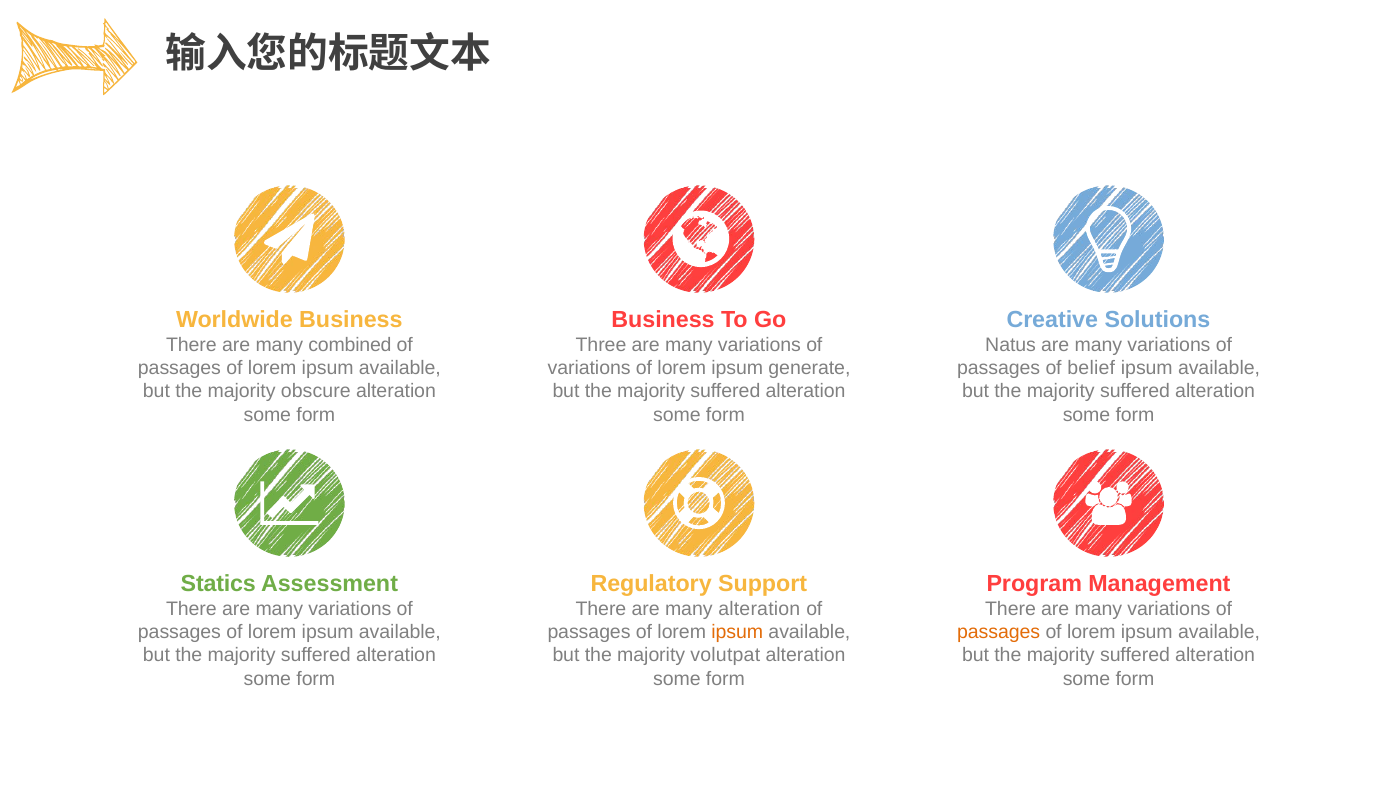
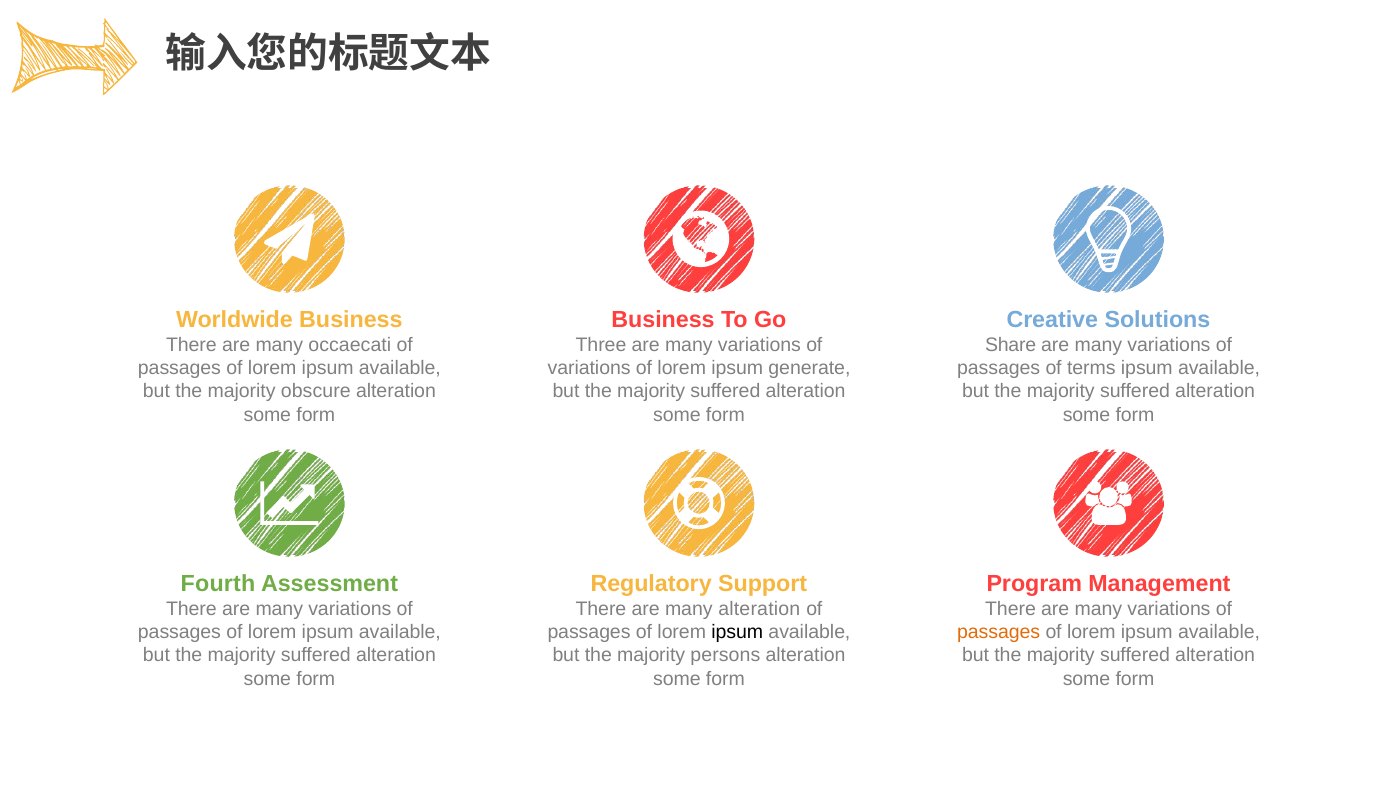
combined: combined -> occaecati (350, 345)
Natus: Natus -> Share (1011, 345)
belief: belief -> terms (1091, 368)
Statics: Statics -> Fourth (218, 585)
ipsum colour: orange -> black (737, 632)
volutpat: volutpat -> persons (725, 656)
